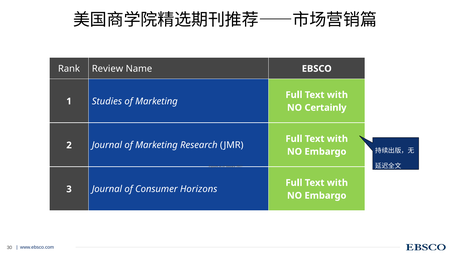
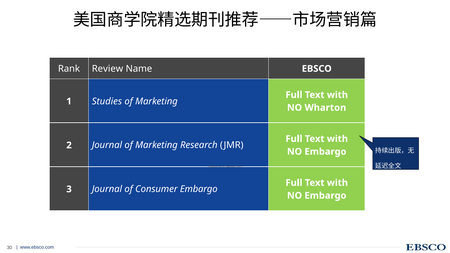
Certainly: Certainly -> Wharton (325, 108)
Consumer Horizons: Horizons -> Embargo (199, 189)
